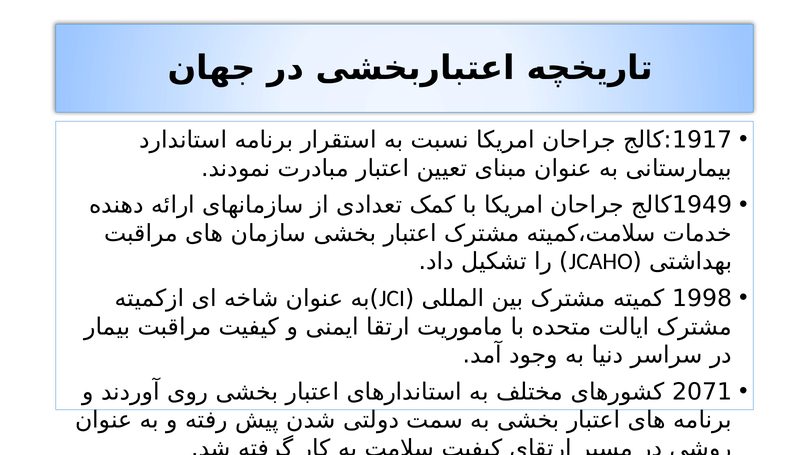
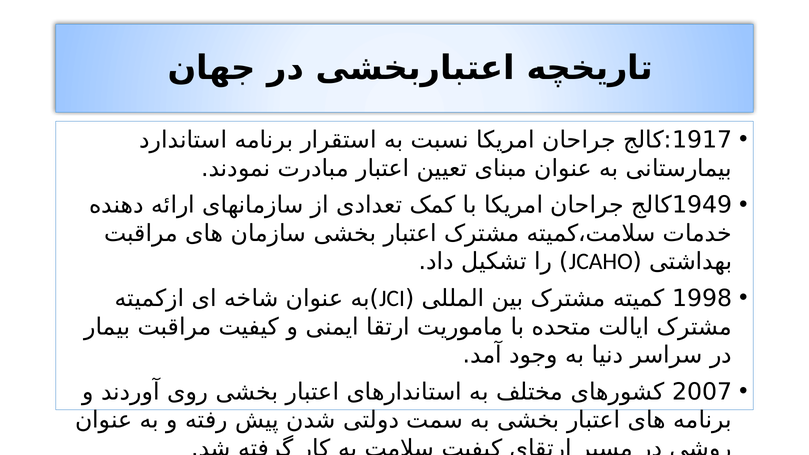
2071: 2071 -> 2007 (702, 392)
